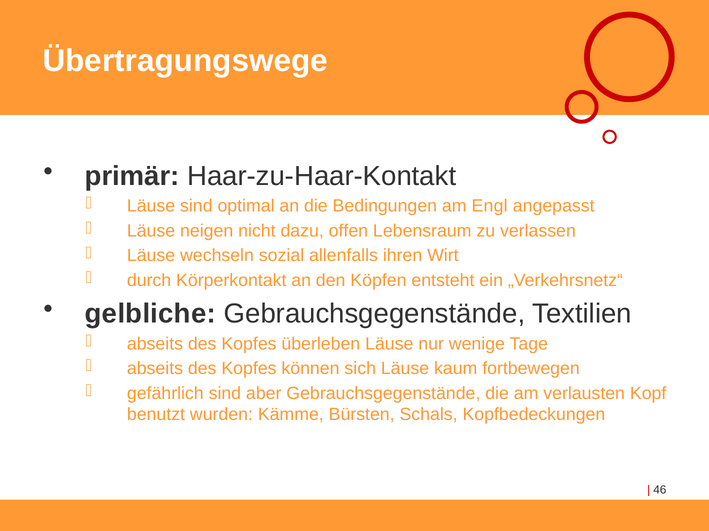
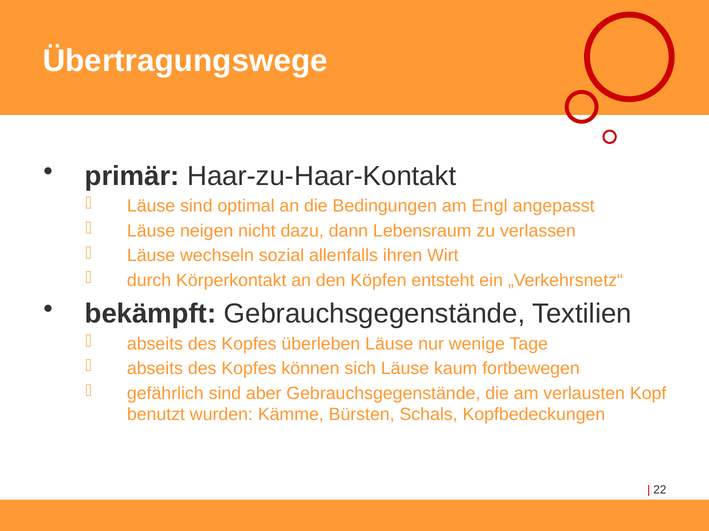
offen: offen -> dann (348, 231)
gelbliche: gelbliche -> bekämpft (151, 314)
46: 46 -> 22 (660, 490)
